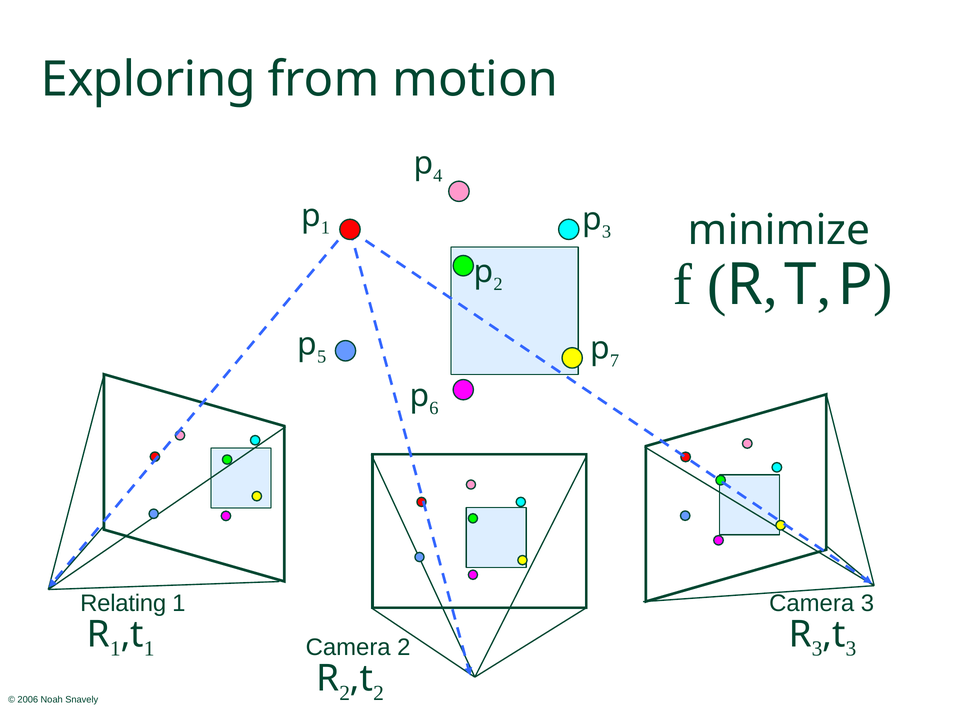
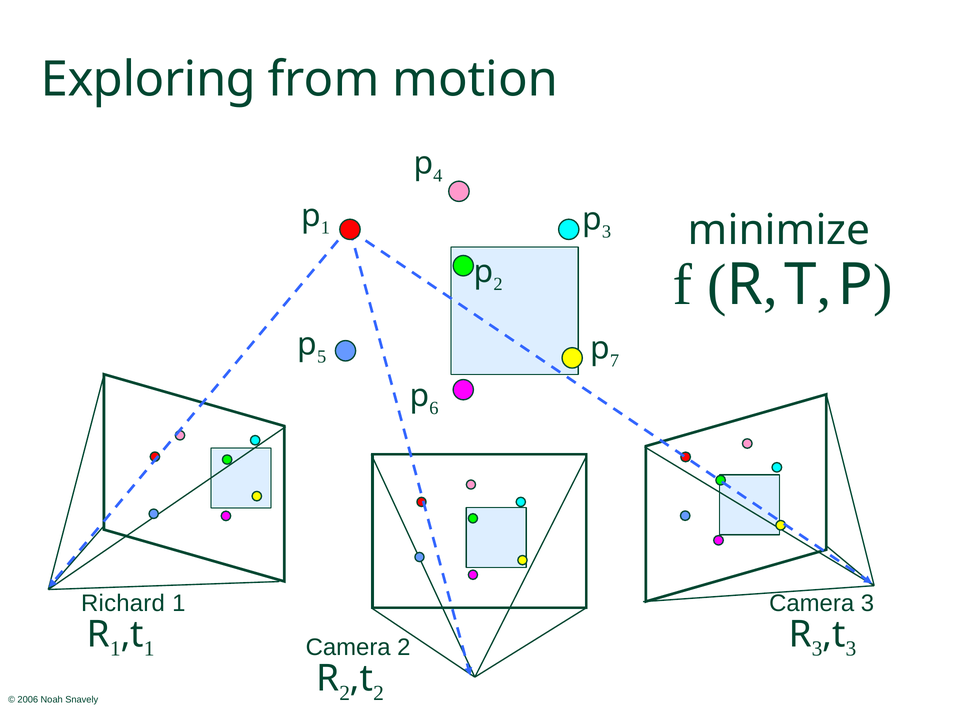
Relating: Relating -> Richard (123, 603)
